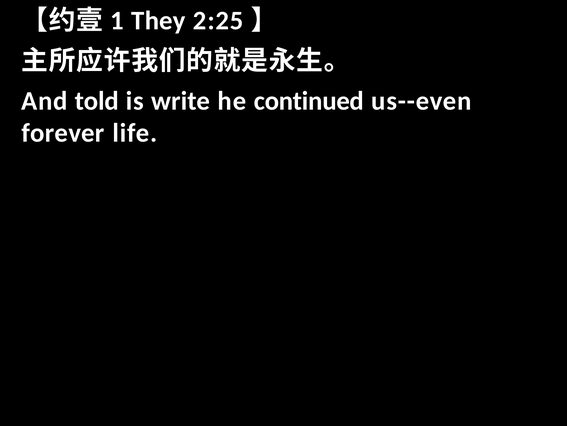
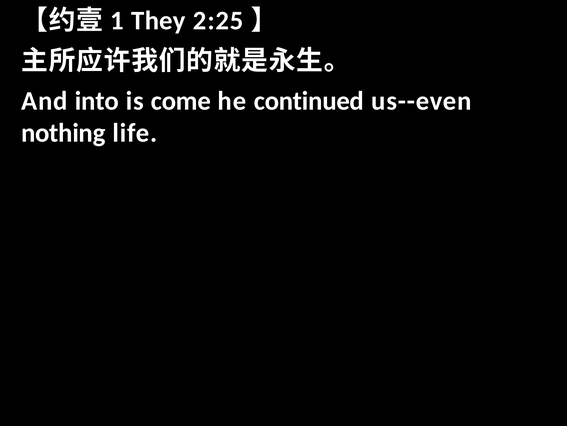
told: told -> into (97, 101)
write: write -> come (181, 101)
forever: forever -> nothing (63, 133)
